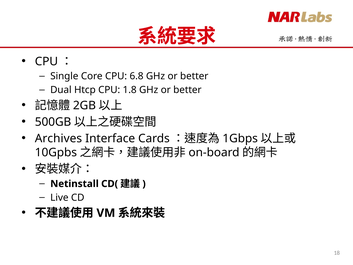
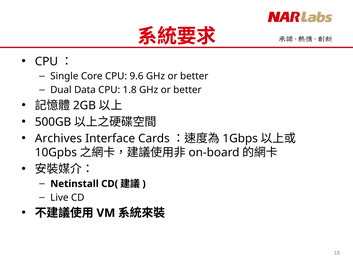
6.8: 6.8 -> 9.6 (137, 76)
Htcp: Htcp -> Data (85, 90)
